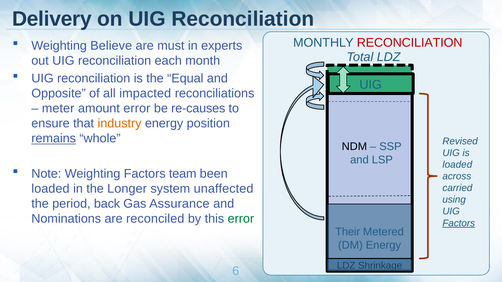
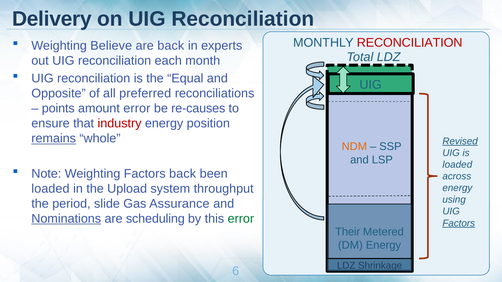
are must: must -> back (171, 46)
impacted: impacted -> preferred (145, 94)
meter: meter -> points (58, 109)
industry colour: orange -> red (120, 124)
Revised underline: none -> present (460, 141)
NDM colour: black -> orange (354, 147)
Factors team: team -> back (183, 174)
Longer: Longer -> Upload (127, 189)
unaffected: unaffected -> throughput (224, 189)
carried: carried -> energy (457, 188)
back: back -> slide (107, 204)
Nominations underline: none -> present (66, 219)
reconciled: reconciled -> scheduling (155, 219)
